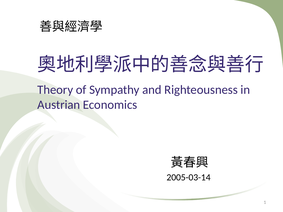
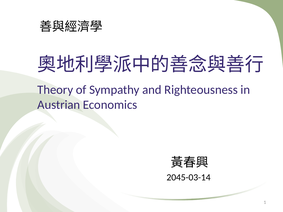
2005-03-14: 2005-03-14 -> 2045-03-14 (189, 178)
